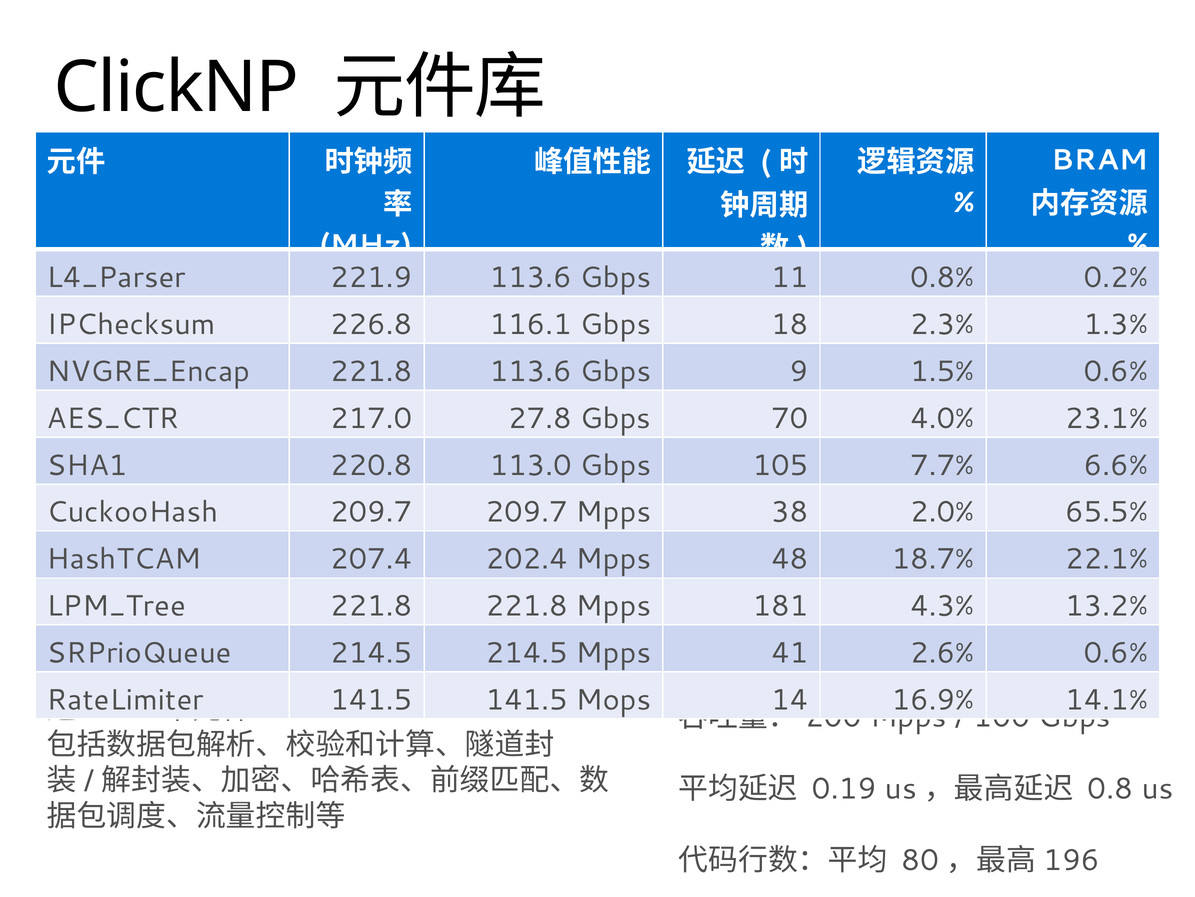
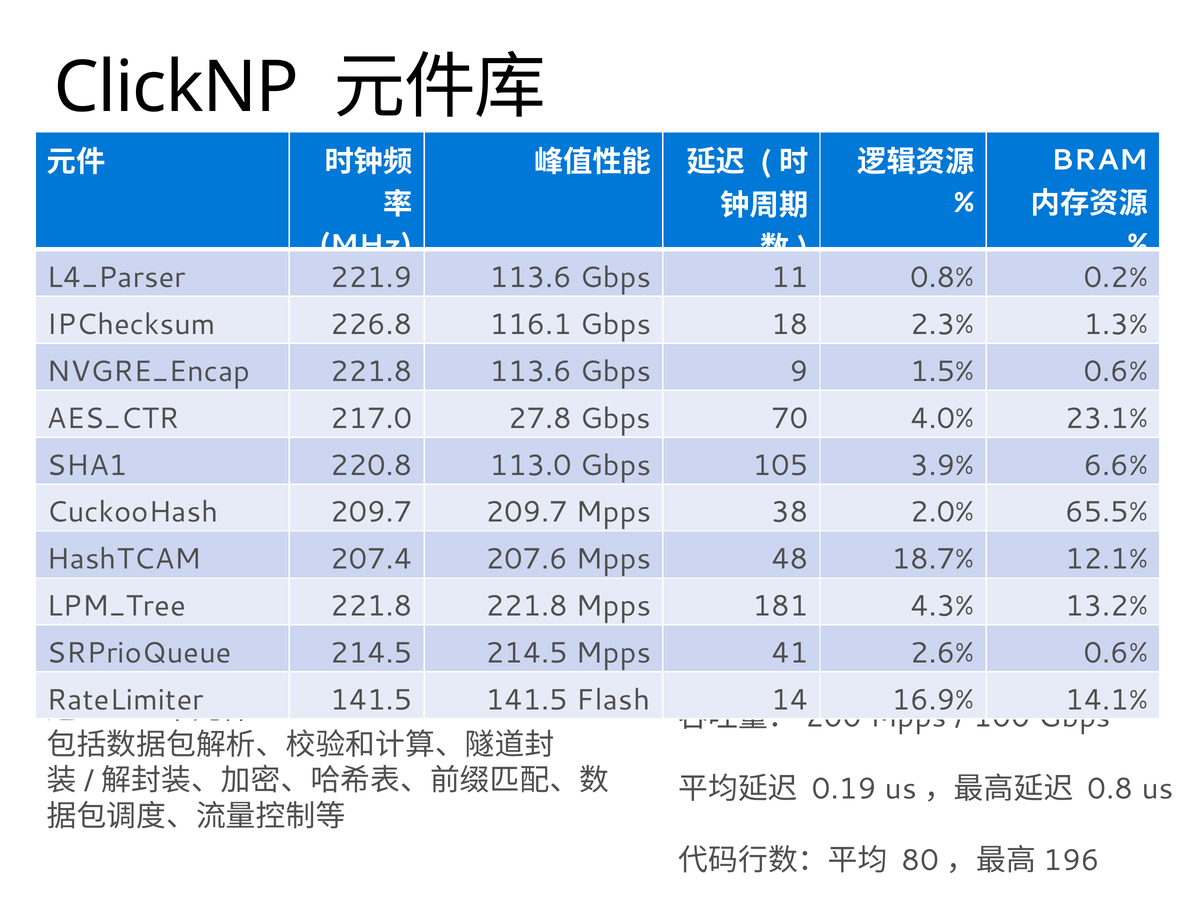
7.7%: 7.7% -> 3.9% (942, 465)
202.4: 202.4 -> 207.6 (527, 559)
22.1%: 22.1% -> 12.1% (1107, 559)
Mops: Mops -> Flash (613, 699)
